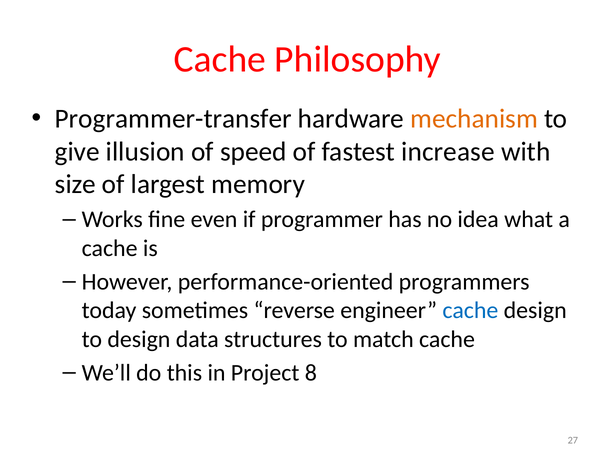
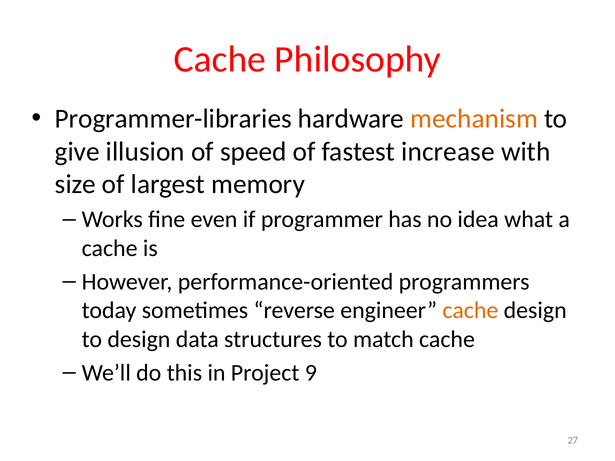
Programmer-transfer: Programmer-transfer -> Programmer-libraries (173, 119)
cache colour: blue -> orange (470, 311)
8: 8 -> 9 (311, 373)
